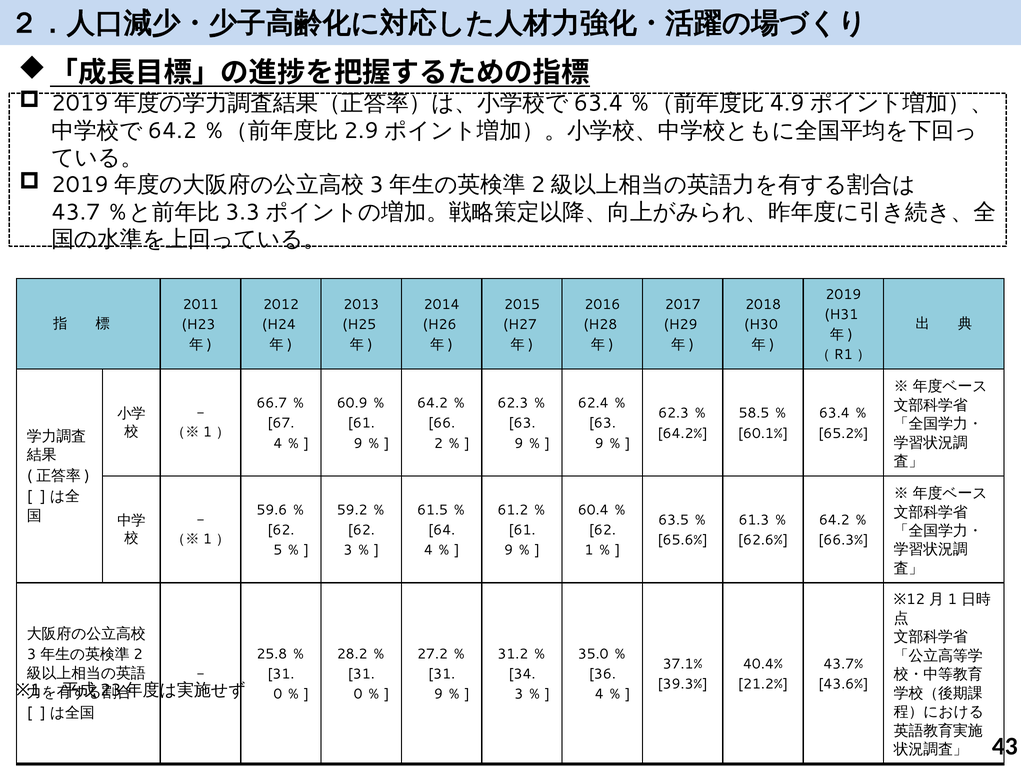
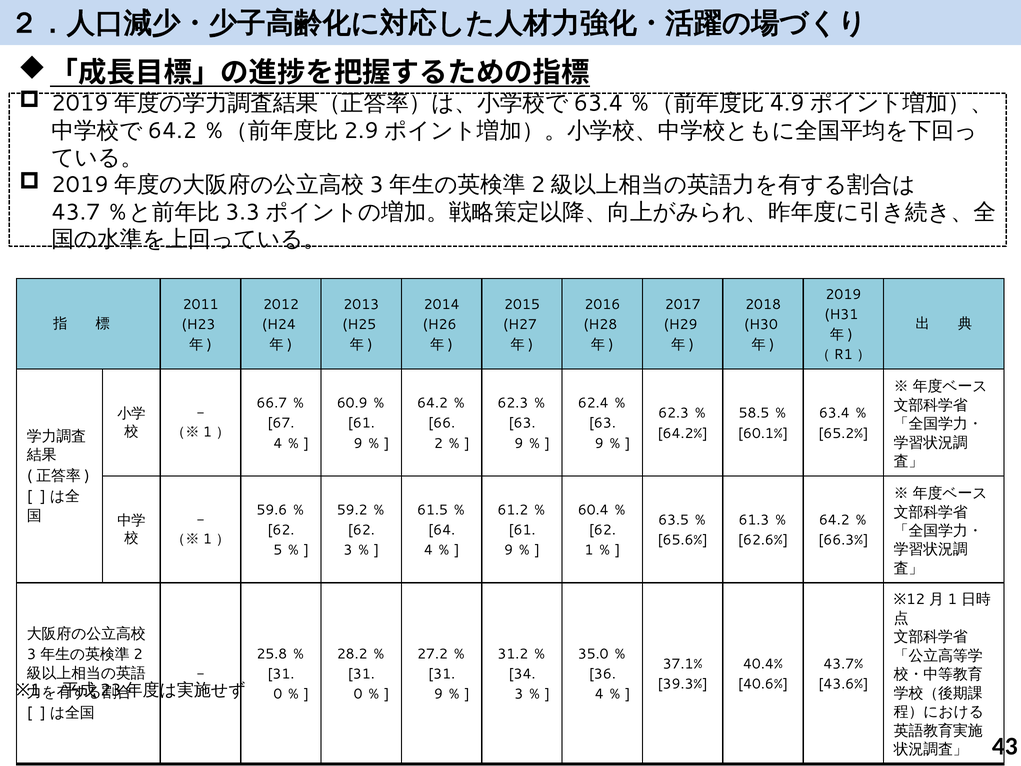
21.2%: 21.2% -> 40.6% (763, 684)
